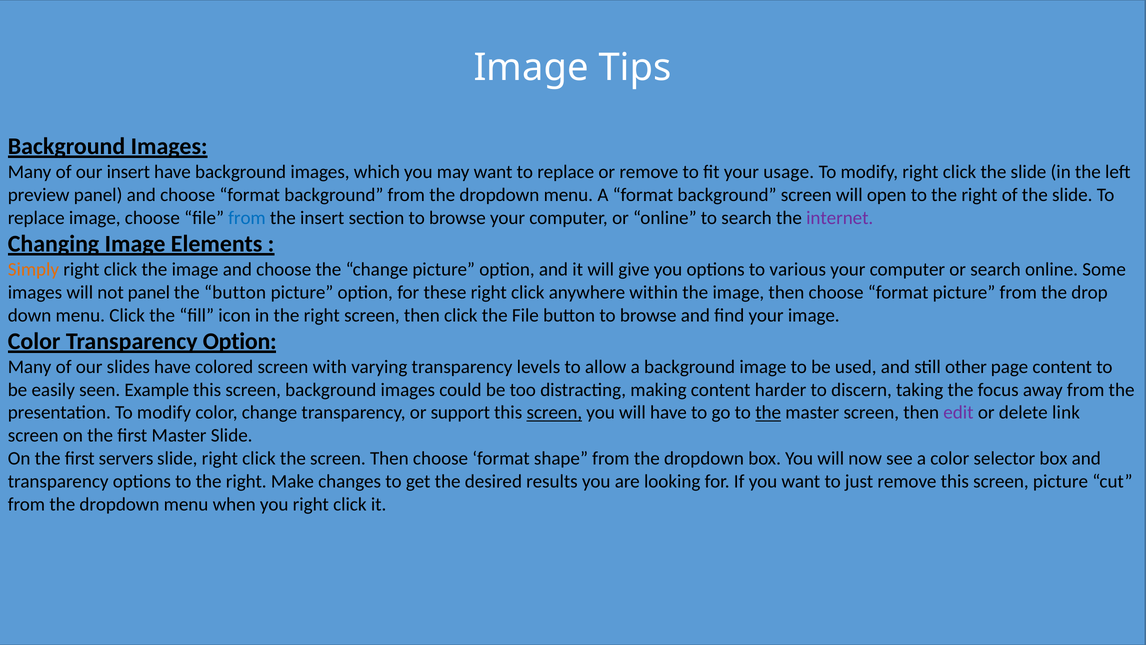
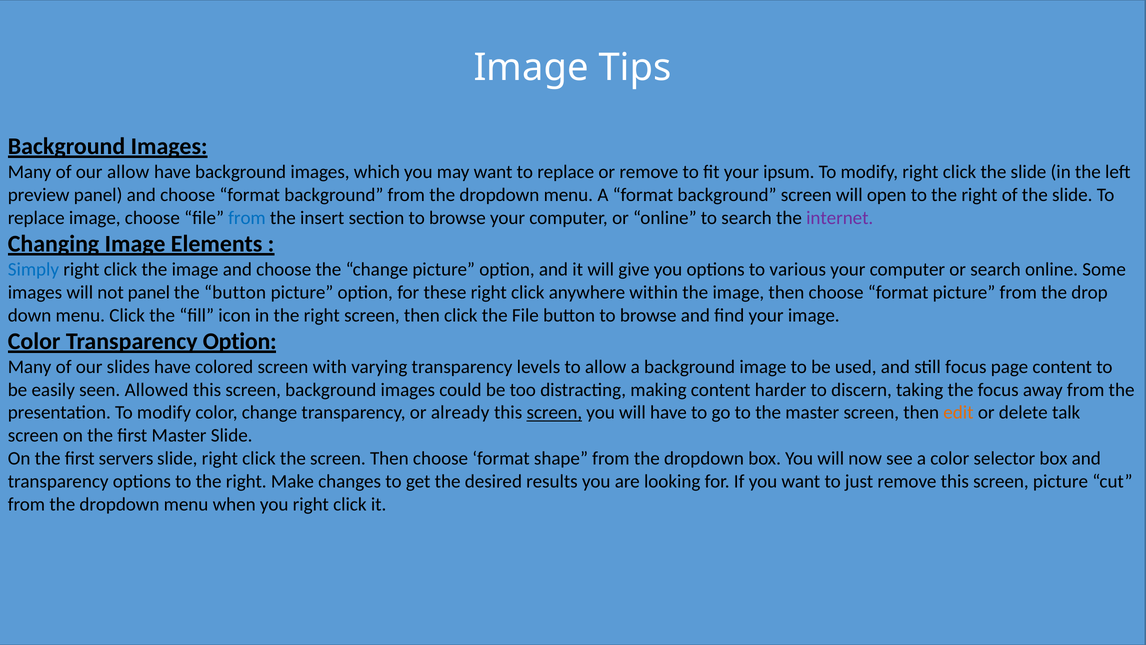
our insert: insert -> allow (128, 172)
usage: usage -> ipsum (789, 172)
Simply colour: orange -> blue (33, 269)
still other: other -> focus (966, 367)
Example: Example -> Allowed (157, 390)
support: support -> already (460, 412)
the underline: present -> none (768, 412)
edit colour: purple -> orange (958, 412)
link: link -> talk (1066, 412)
